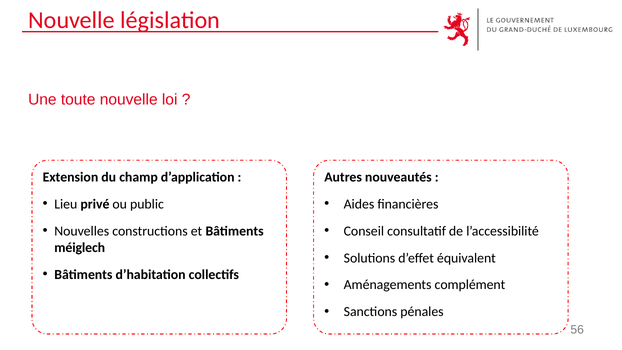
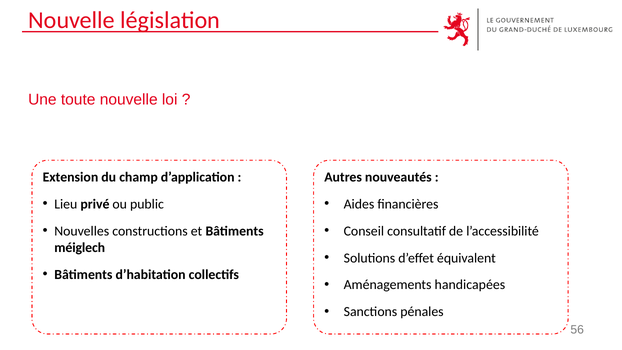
complément: complément -> handicapées (470, 285)
